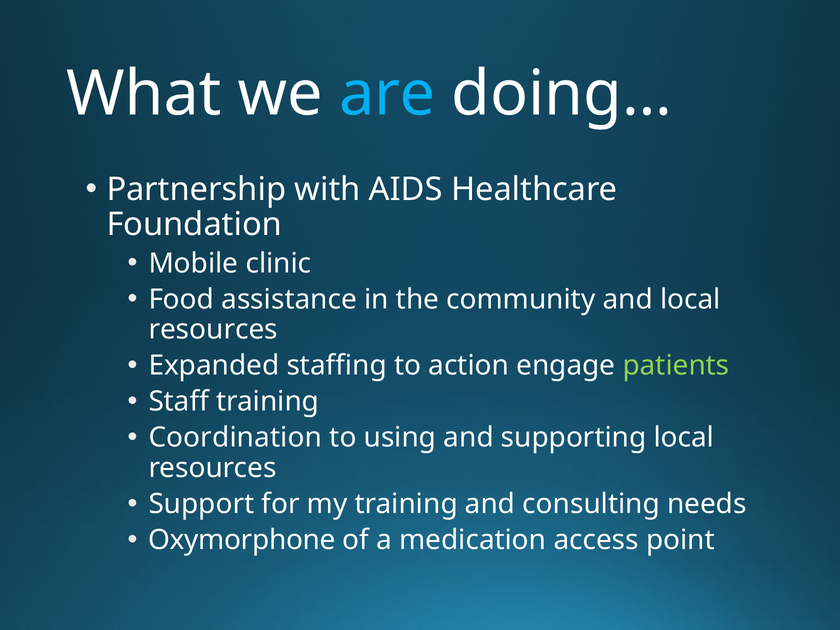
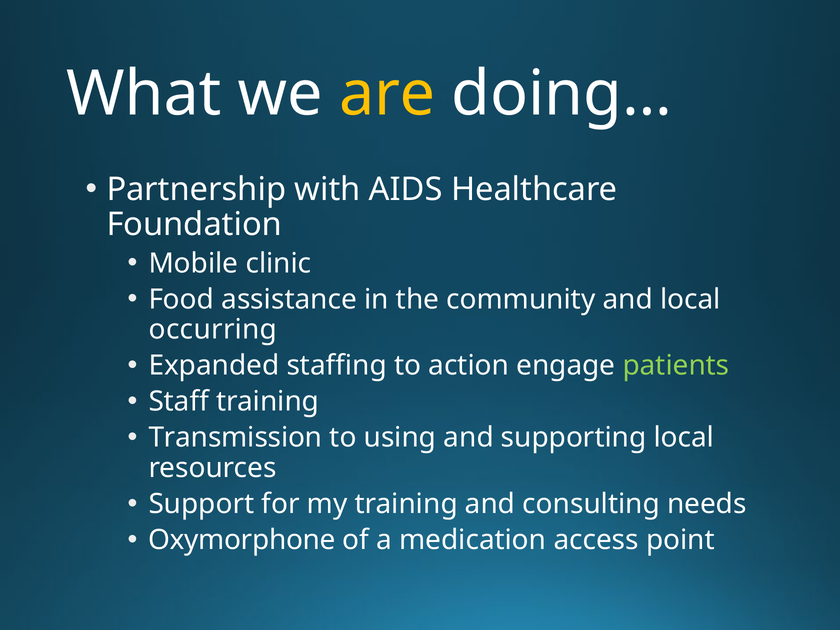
are colour: light blue -> yellow (387, 94)
resources: resources -> occurring (213, 330)
Coordination: Coordination -> Transmission (235, 438)
